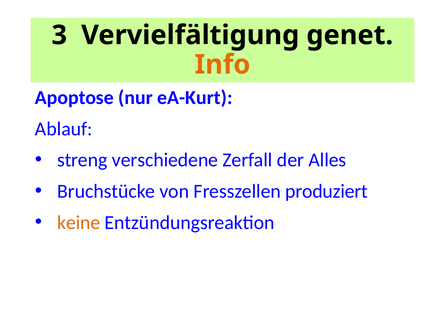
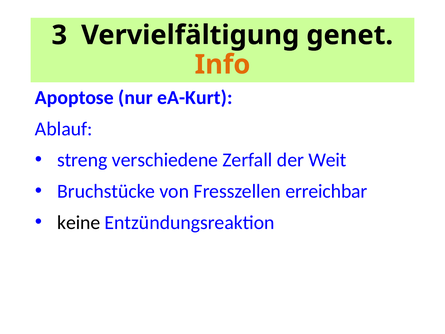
Alles: Alles -> Weit (328, 160)
produziert: produziert -> erreichbar (326, 191)
keine colour: orange -> black (79, 222)
